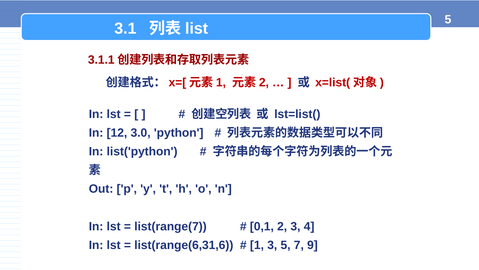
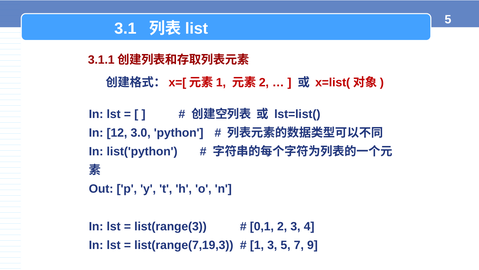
list(range(7: list(range(7 -> list(range(3 (170, 226)
list(range(6,31,6: list(range(6,31,6 -> list(range(7,19,3 (184, 245)
